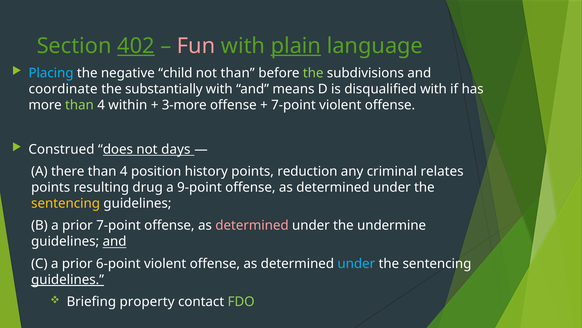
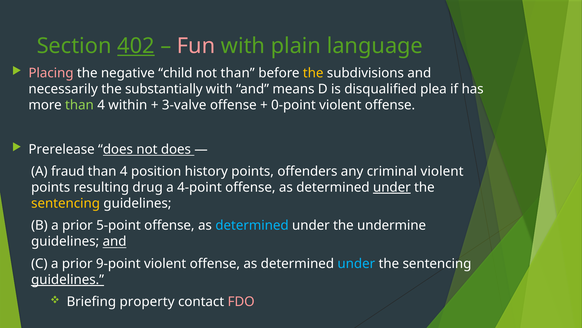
plain underline: present -> none (296, 46)
Placing colour: light blue -> pink (51, 73)
the colour: light green -> yellow (313, 73)
coordinate: coordinate -> necessarily (63, 89)
disqualified with: with -> plea (433, 89)
3-more: 3-more -> 3-valve (184, 105)
7-point: 7-point -> 0-point (293, 105)
Construed: Construed -> Prerelease (62, 149)
not days: days -> does (176, 149)
there: there -> fraud (68, 171)
reduction: reduction -> offenders (307, 171)
criminal relates: relates -> violent (442, 171)
9-point: 9-point -> 4-point (199, 187)
under underline: none -> present (392, 187)
prior 7-point: 7-point -> 5-point (118, 225)
determined colour: pink -> light blue (252, 225)
6-point: 6-point -> 9-point (118, 263)
FDO colour: light green -> pink (241, 301)
